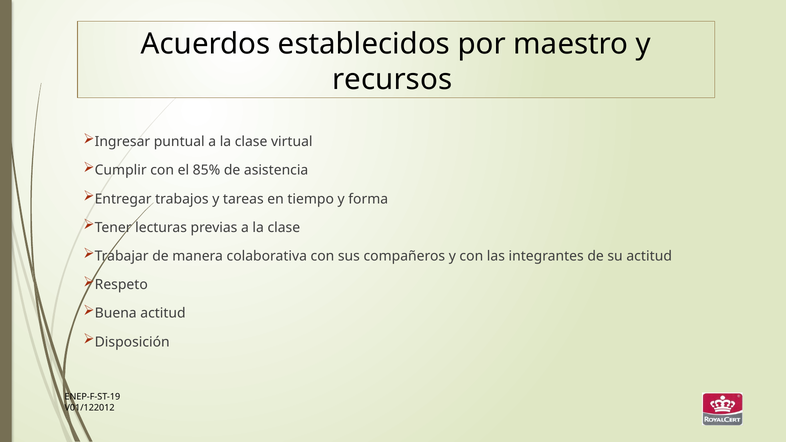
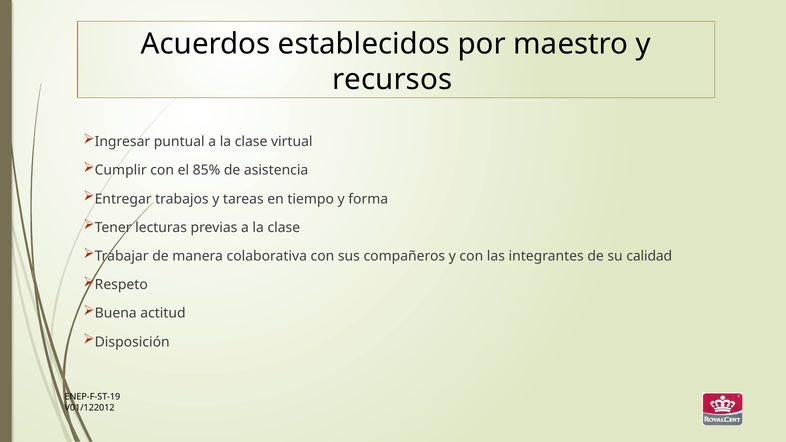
su actitud: actitud -> calidad (649, 256)
